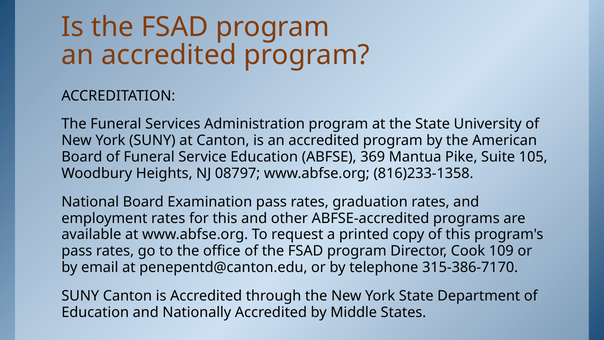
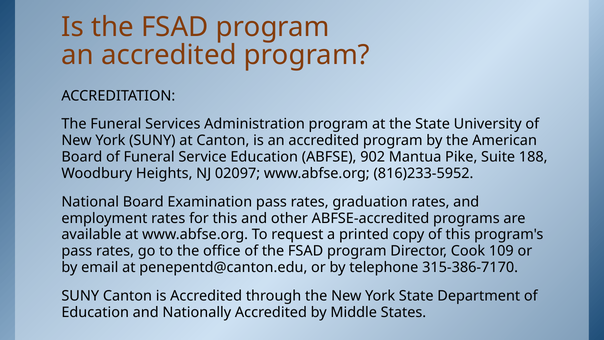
369: 369 -> 902 (373, 157)
105: 105 -> 188 (533, 157)
08797: 08797 -> 02097 (238, 173)
816)233-1358: 816)233-1358 -> 816)233-5952 (424, 173)
